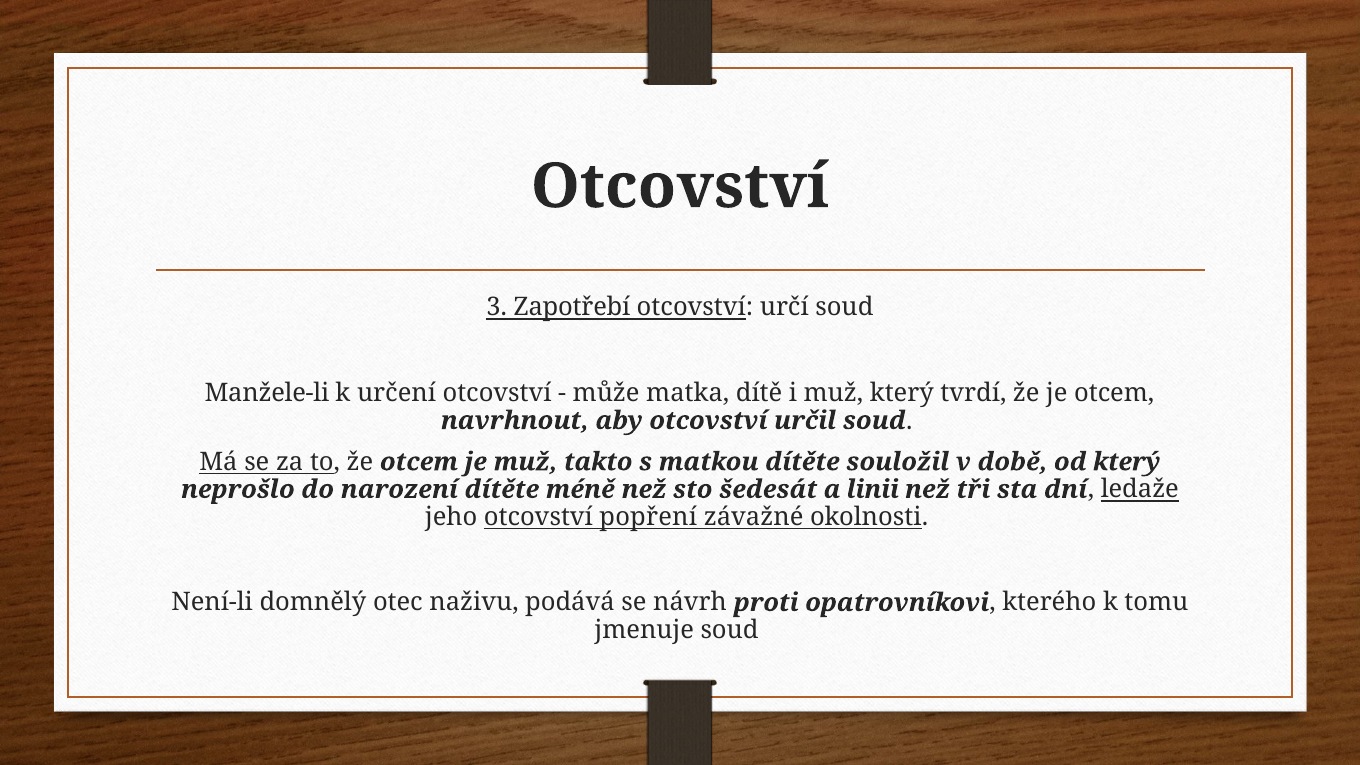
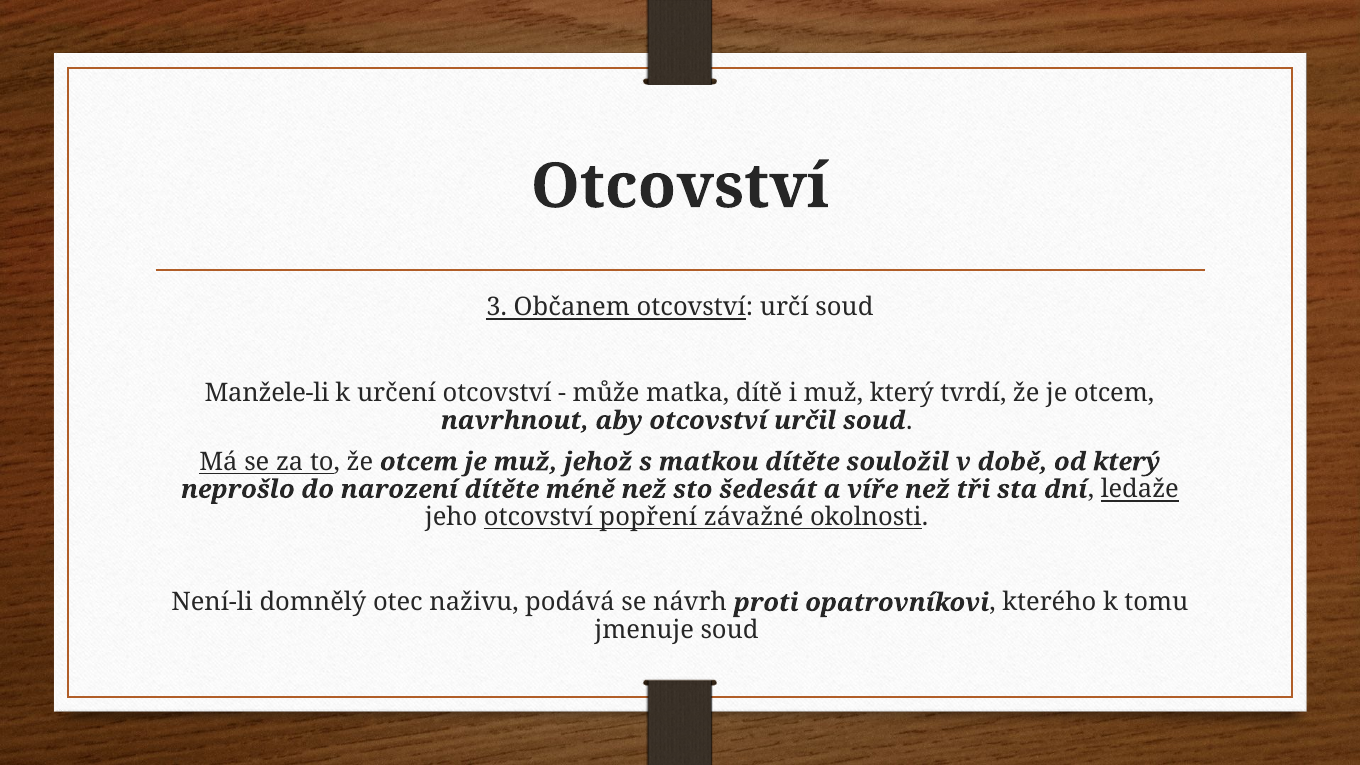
Zapotřebí: Zapotřebí -> Občanem (572, 307)
takto: takto -> jehož (598, 462)
linii: linii -> víře (873, 489)
